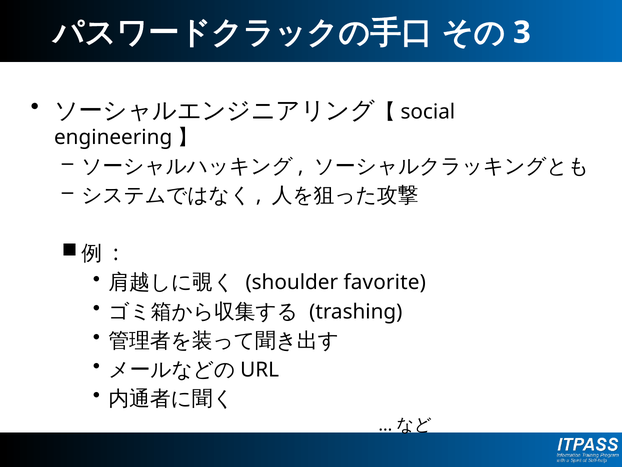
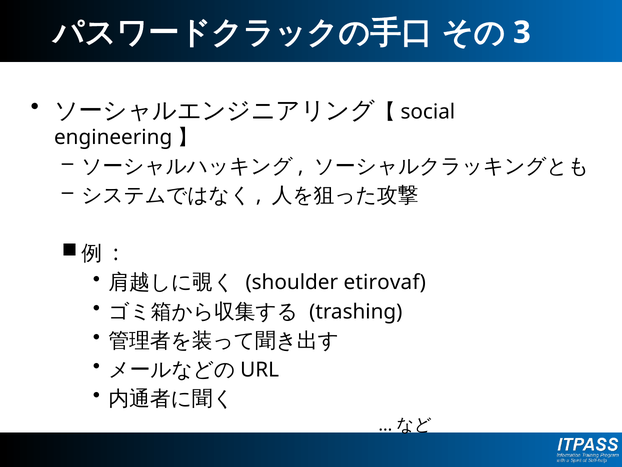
favorite: favorite -> etirovaf (385, 282)
